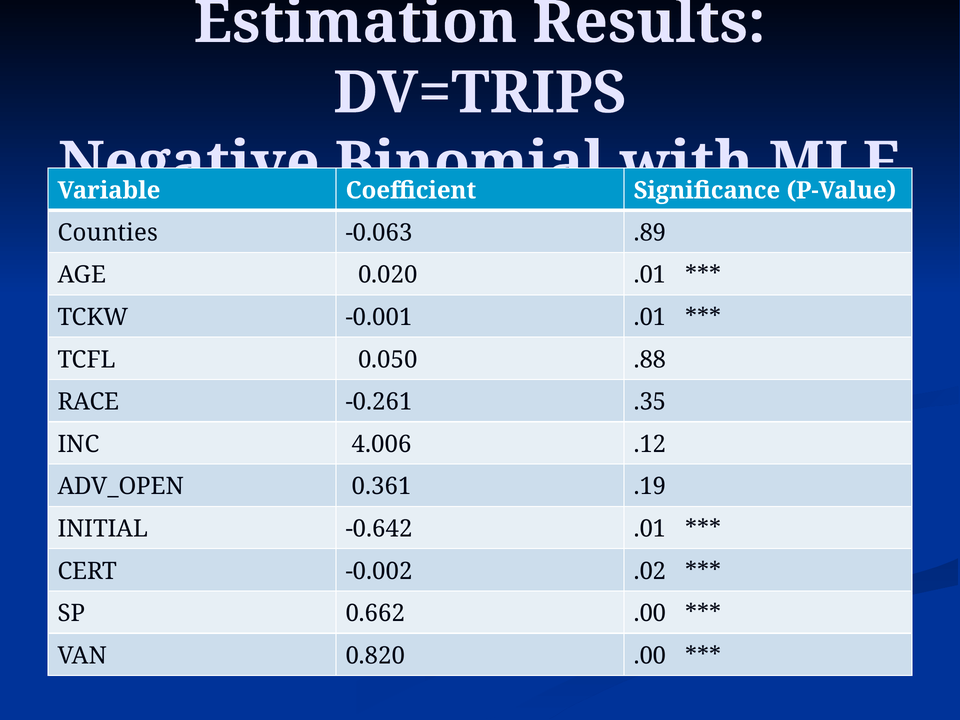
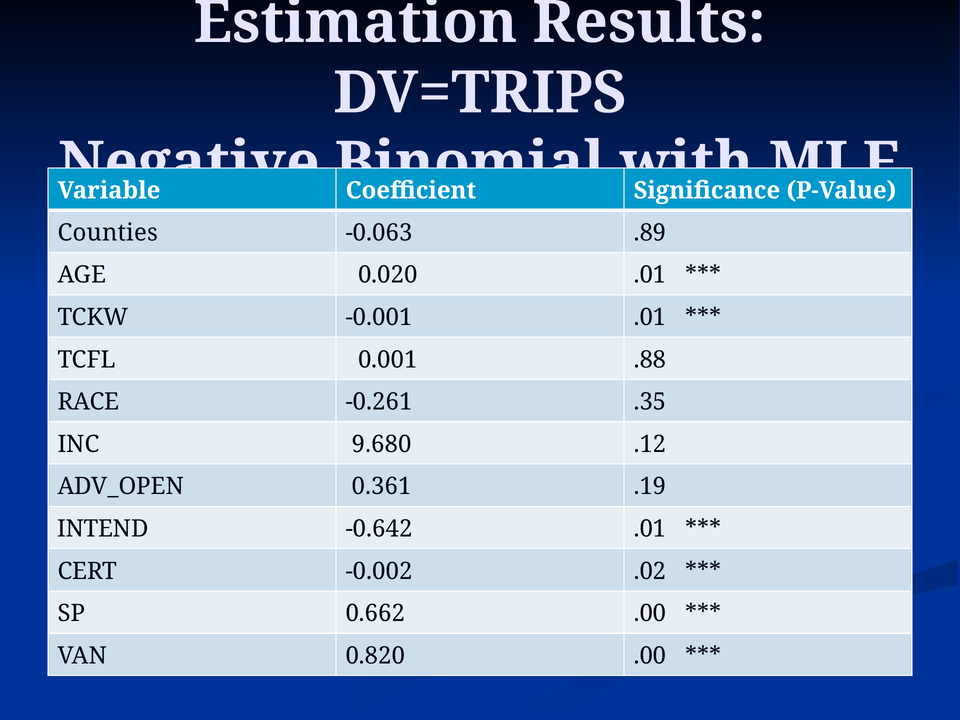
0.050: 0.050 -> 0.001 (388, 360)
4.006: 4.006 -> 9.680 (382, 444)
INITIAL: INITIAL -> INTEND (103, 529)
